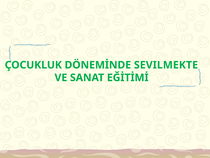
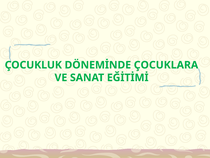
SEVILMEKTE: SEVILMEKTE -> ÇOCUKLARA (166, 65)
